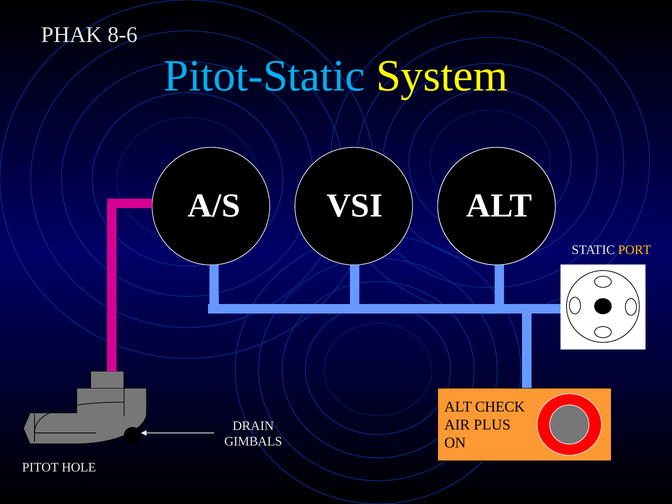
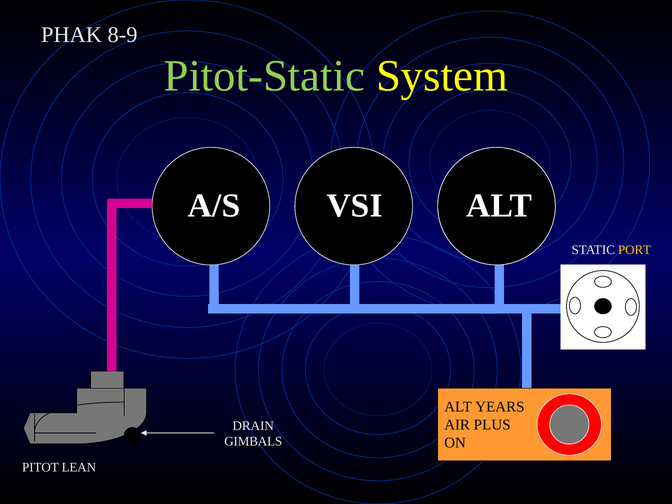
8-6: 8-6 -> 8-9 (123, 35)
Pitot-Static colour: light blue -> light green (264, 76)
CHECK: CHECK -> YEARS (500, 407)
HOLE: HOLE -> LEAN (79, 467)
